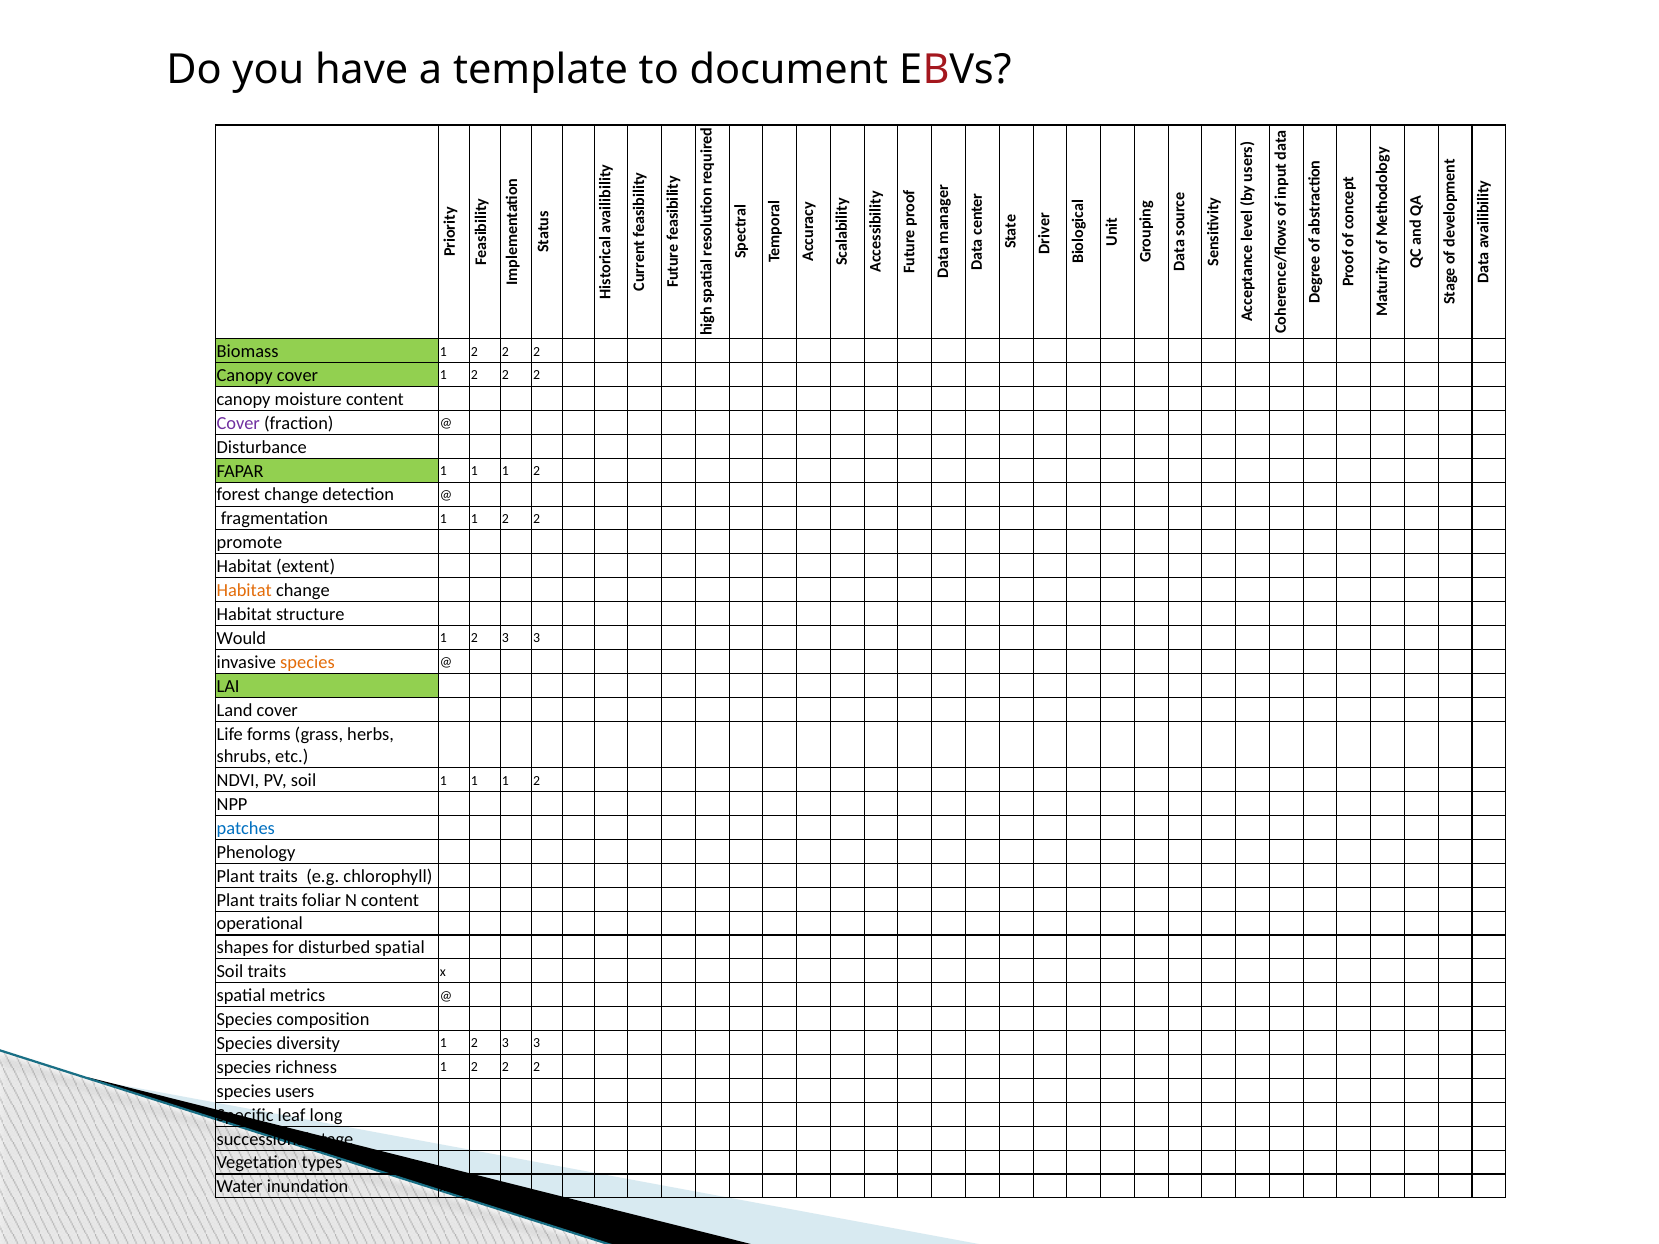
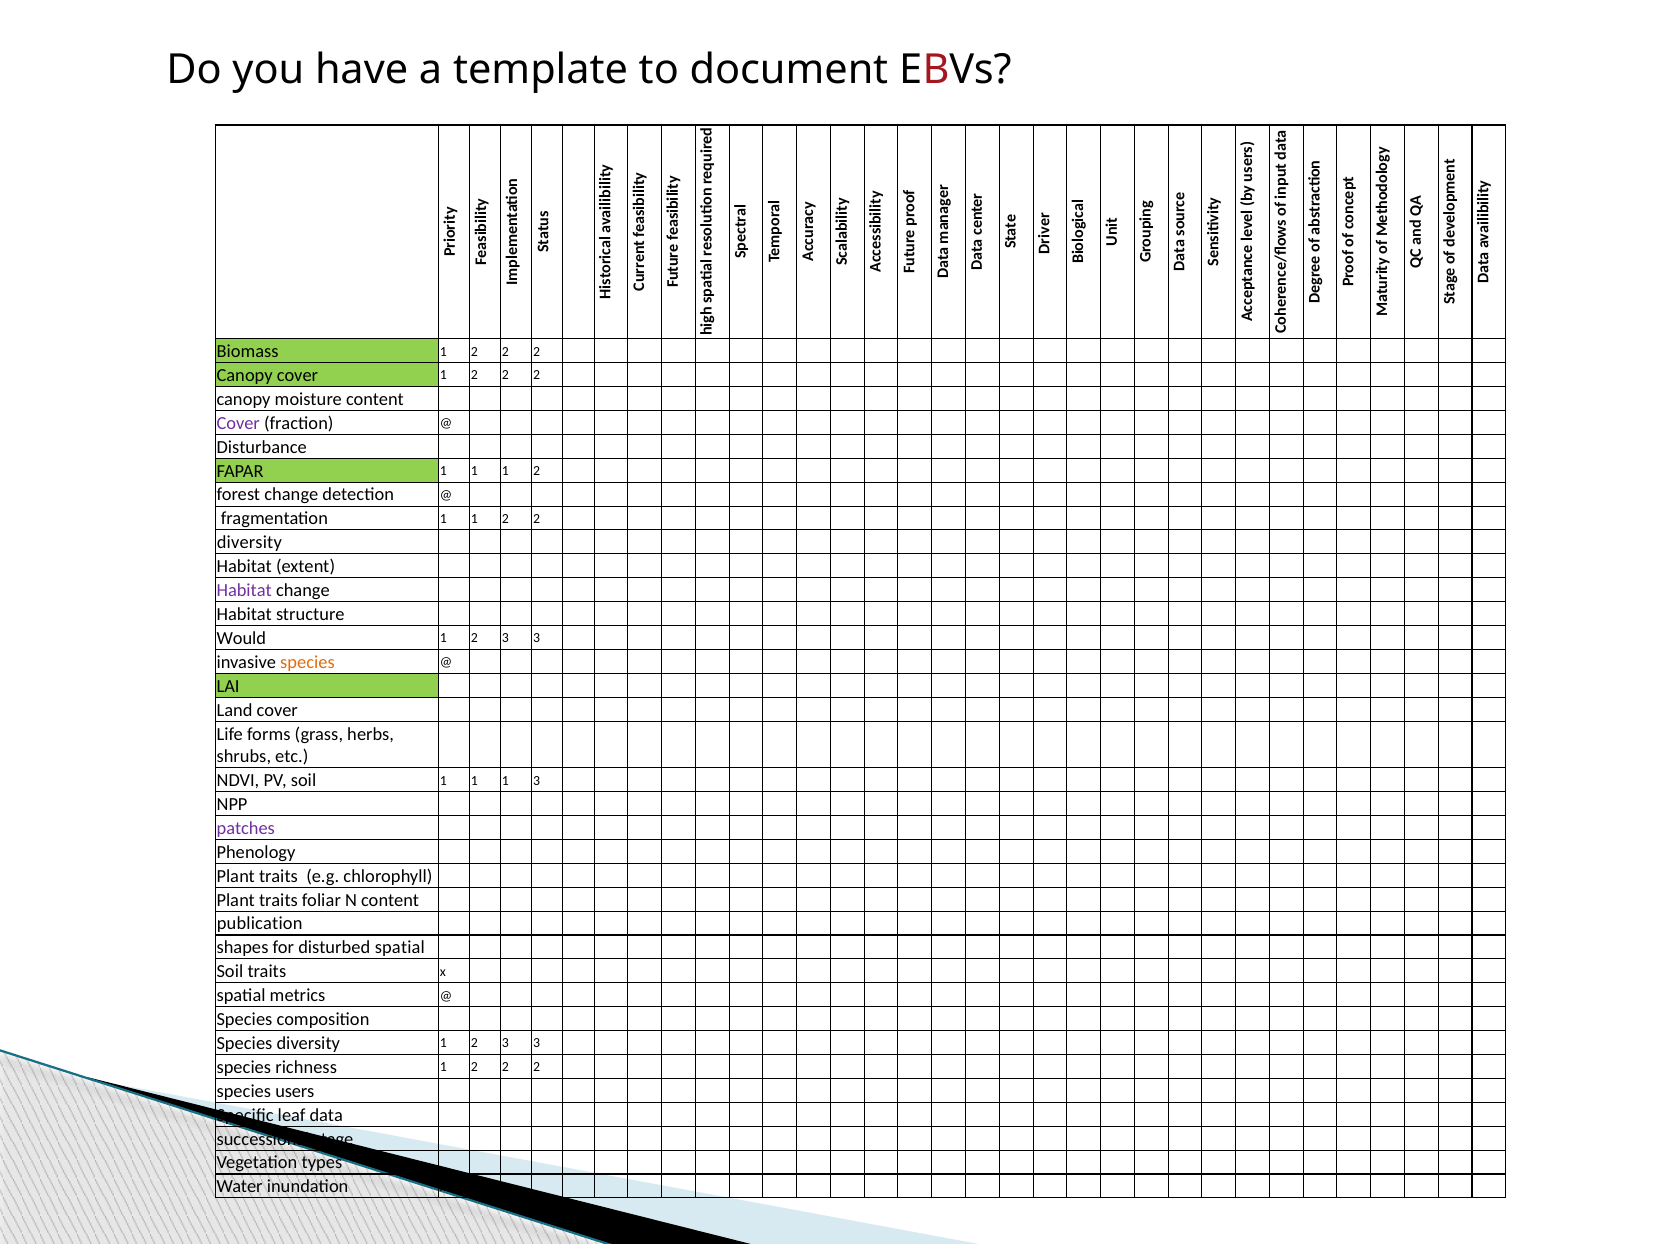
promote: promote -> diversity (249, 543)
Habitat colour: orange -> purple (244, 591)
2: 2 -> 3 (537, 781)
patches colour: blue -> purple (246, 828)
operational: operational -> publication (260, 924)
long: long -> data (326, 1115)
